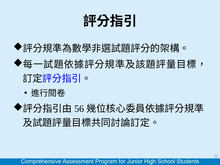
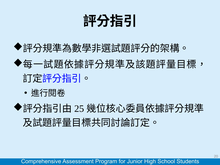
56: 56 -> 25 (79, 109)
